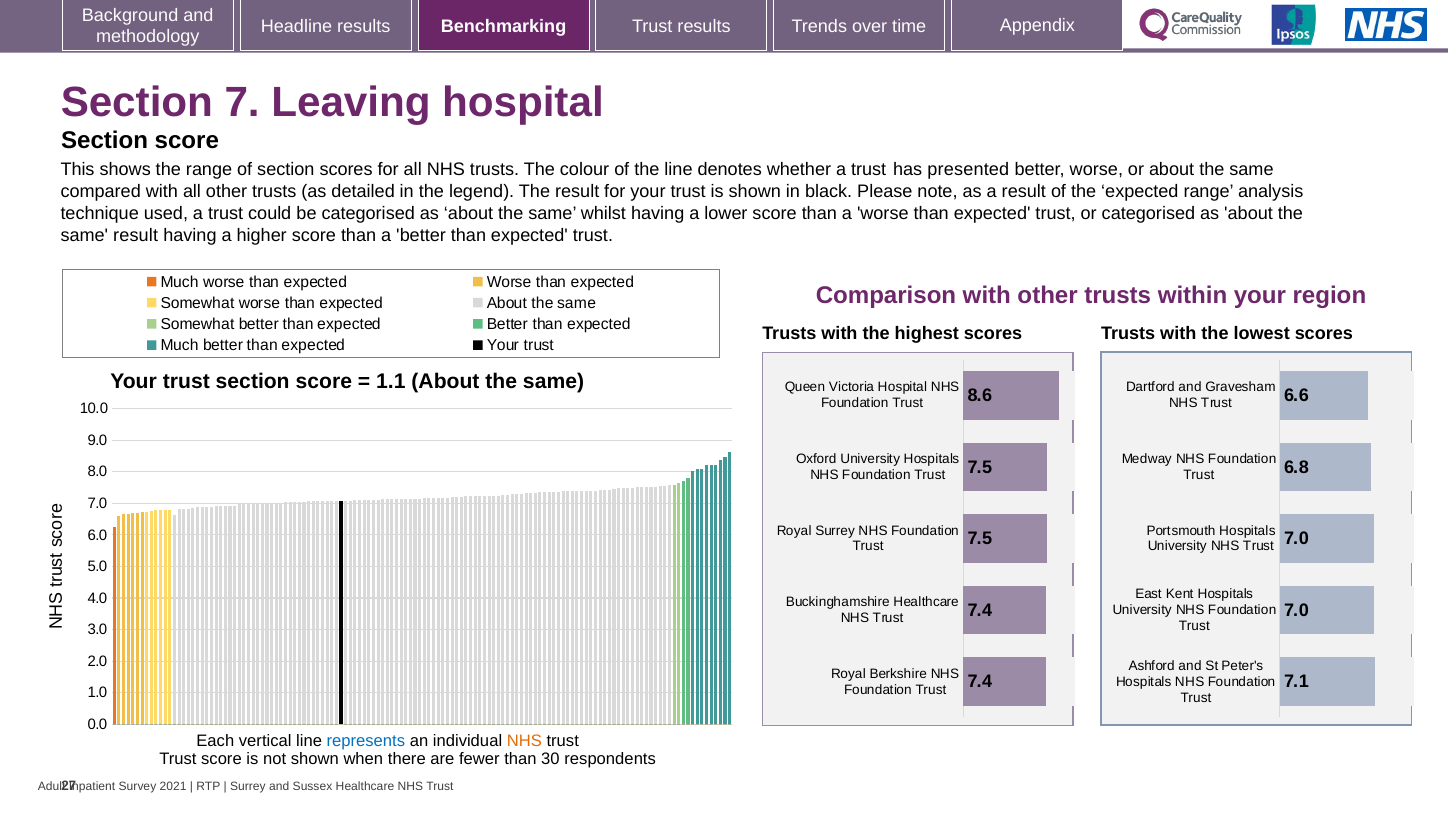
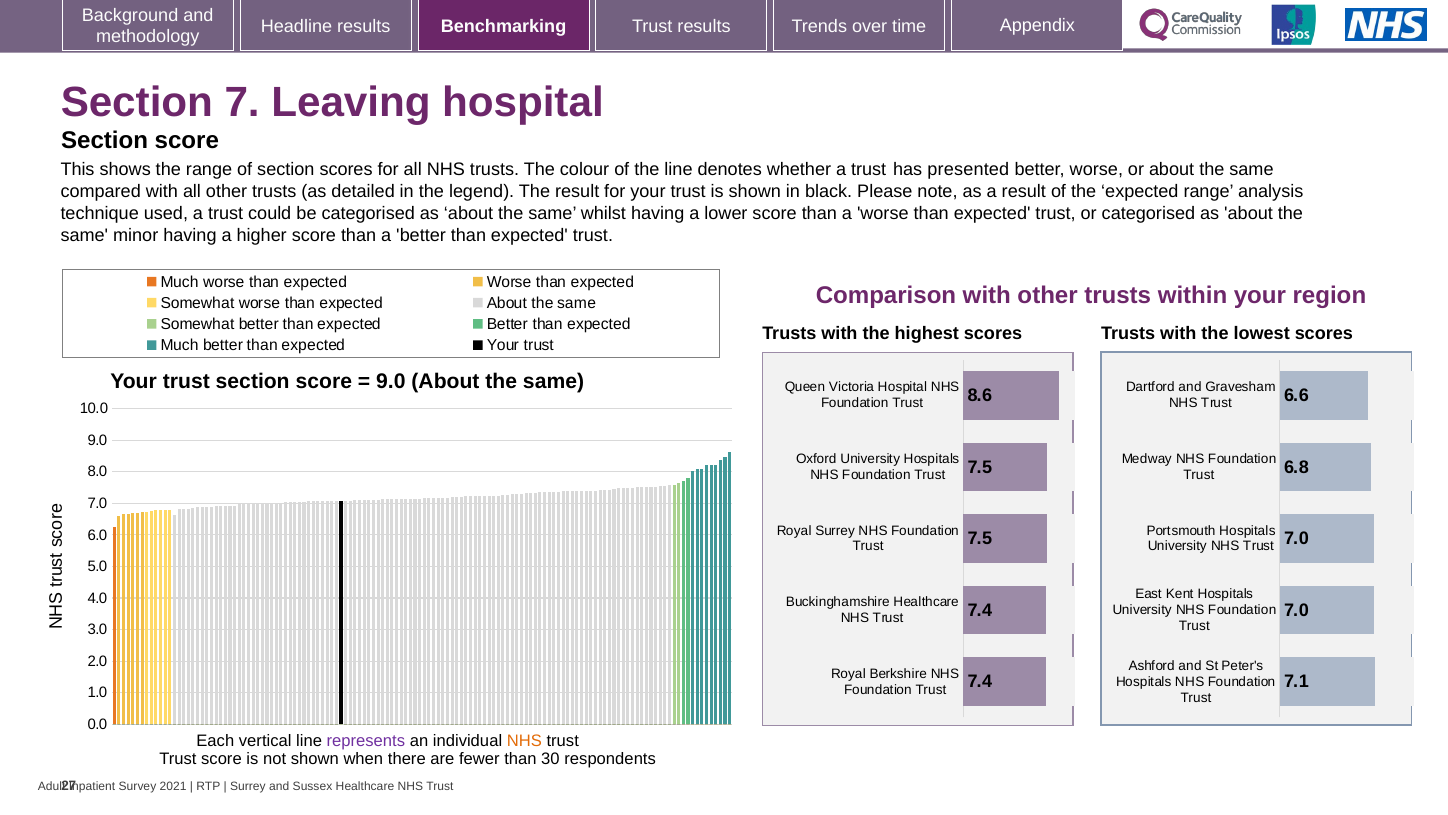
same result: result -> minor (136, 235)
1.1: 1.1 -> 9.0 (391, 382)
represents colour: blue -> purple (366, 741)
